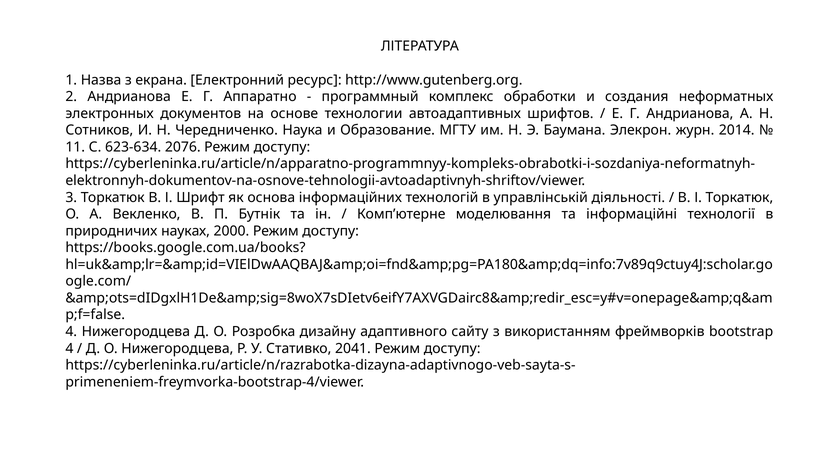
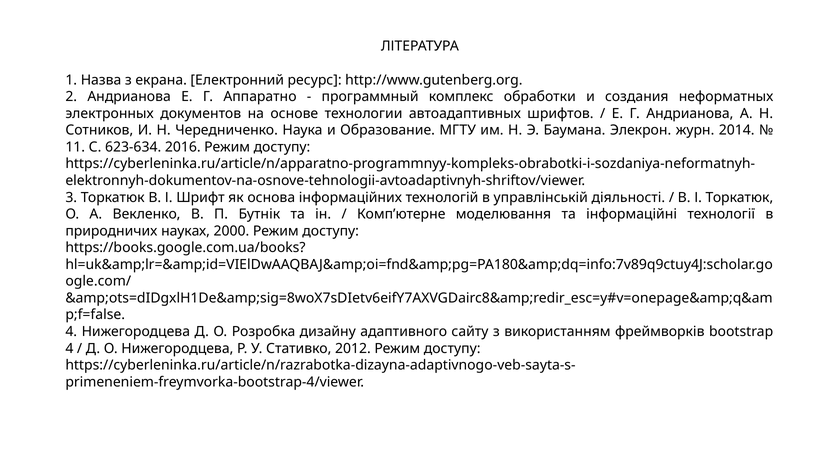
2076: 2076 -> 2016 (183, 147)
2041: 2041 -> 2012 (353, 349)
